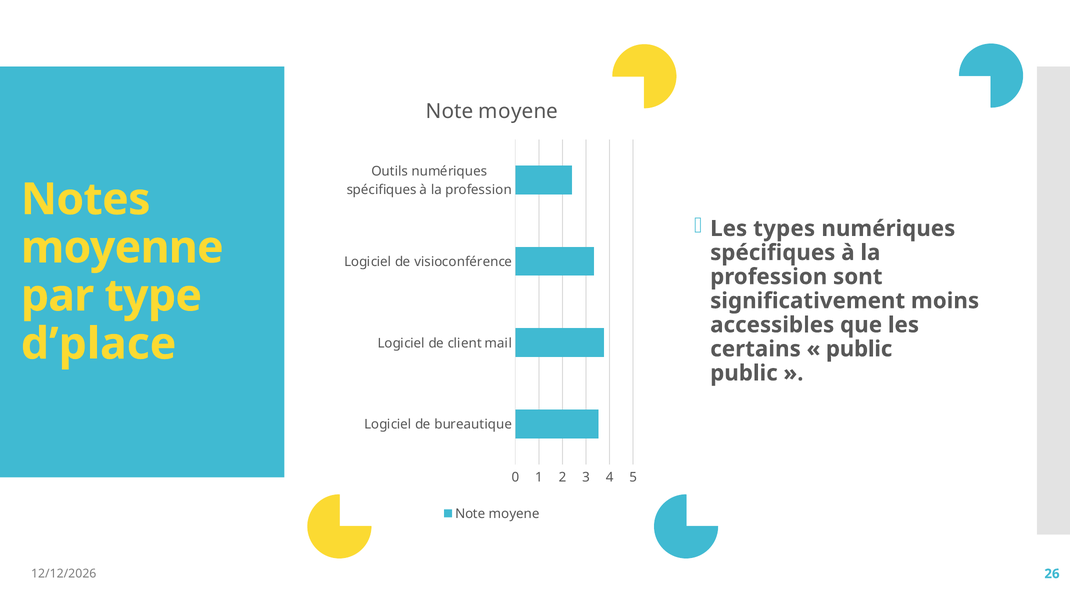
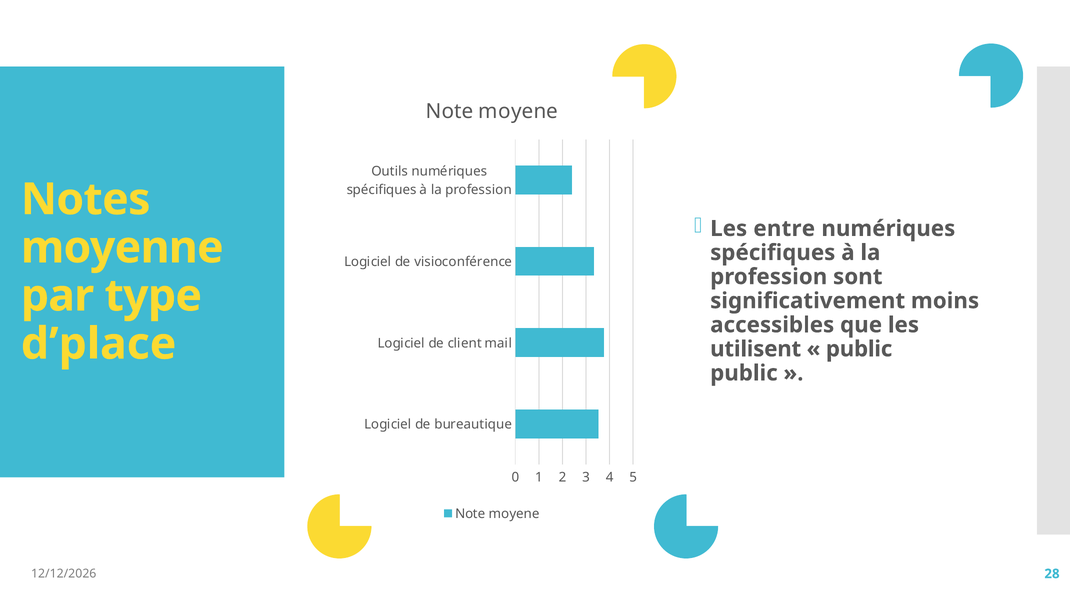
types: types -> entre (784, 229)
certains: certains -> utilisent (756, 349)
26: 26 -> 28 (1052, 574)
